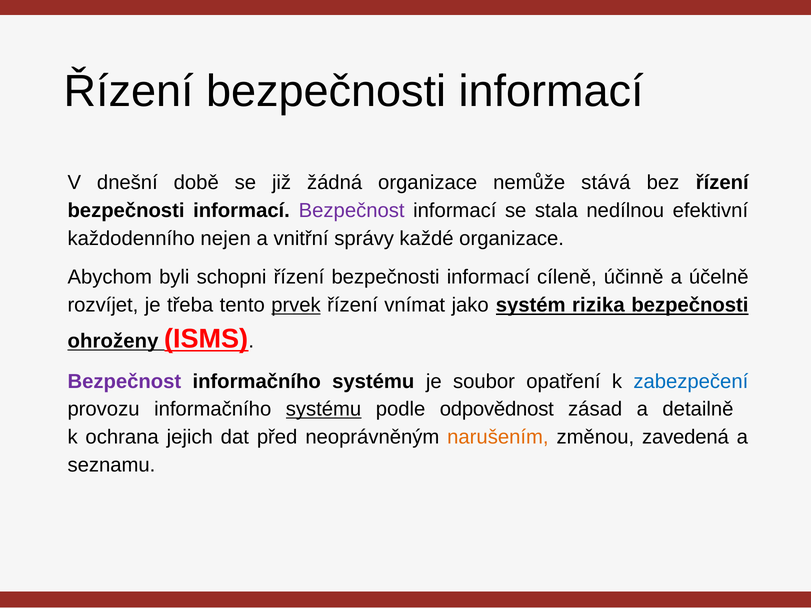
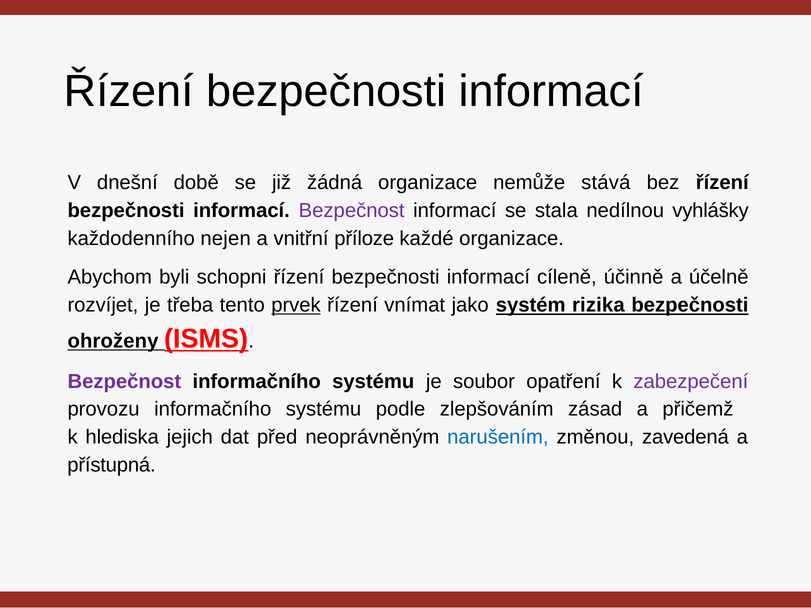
efektivní: efektivní -> vyhlášky (711, 211)
správy: správy -> příloze (364, 239)
zabezpečení colour: blue -> purple (691, 382)
systému underline: present -> none (324, 409)
odpovědnost: odpovědnost -> zlepšováním (497, 409)
detailně: detailně -> přičemž (698, 409)
ochrana: ochrana -> hlediska (122, 437)
narušením colour: orange -> blue (498, 437)
seznamu: seznamu -> přístupná (111, 465)
